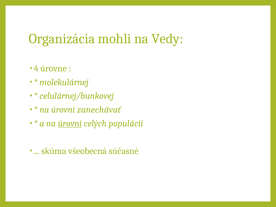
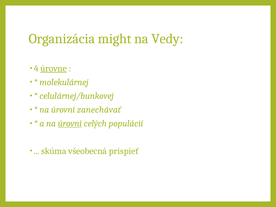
mohli: mohli -> might (115, 39)
úrovne underline: none -> present (54, 68)
súčasné: súčasné -> prispieť (124, 151)
